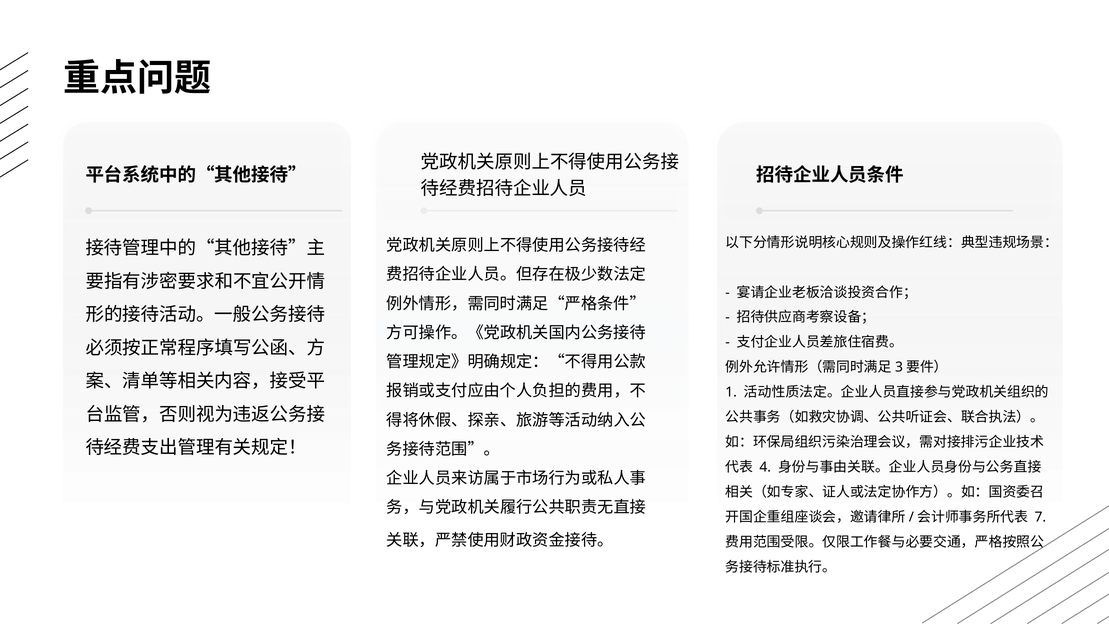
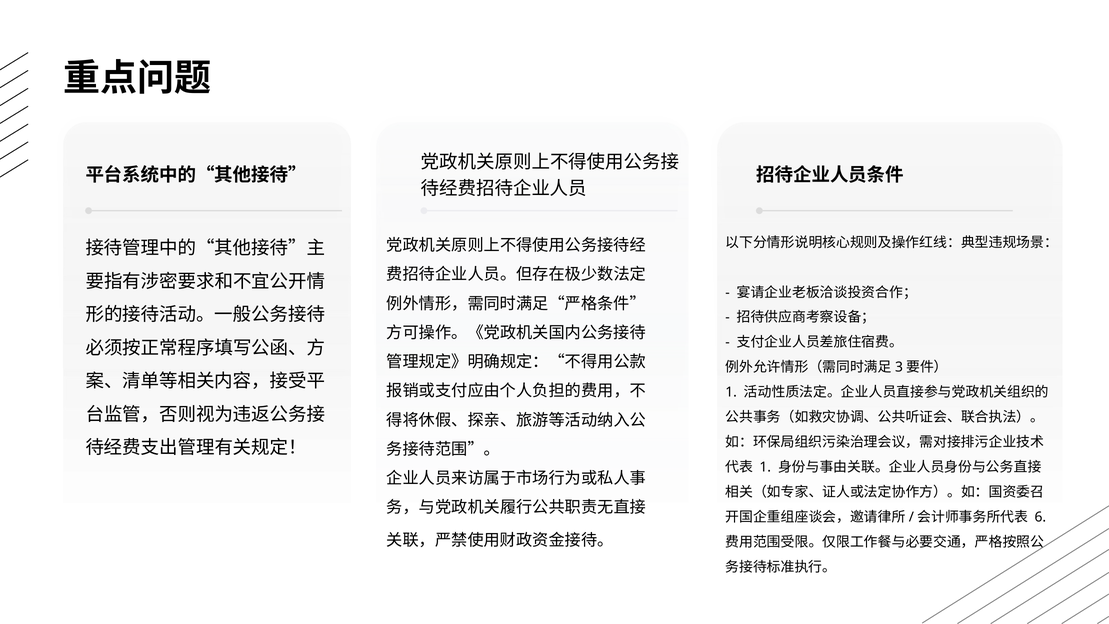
4: 4 -> 1 (765, 467)
7: 7 -> 6 (1040, 517)
